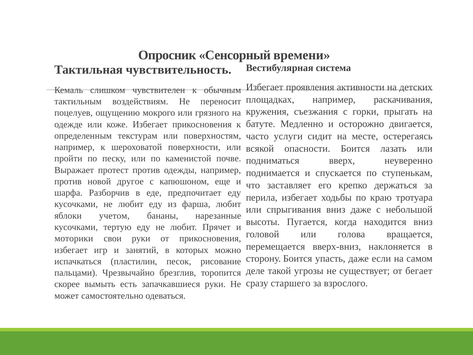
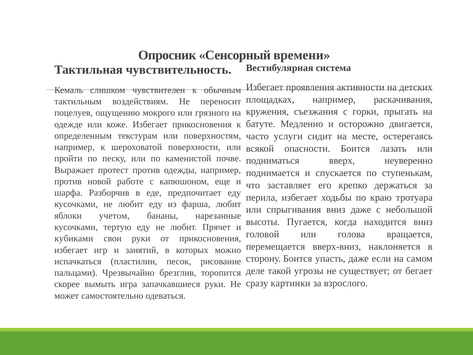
другое: другое -> работе (130, 181)
моторики: моторики -> кубиками (74, 238)
старшего: старшего -> картинки (291, 283)
есть: есть -> игра (129, 284)
